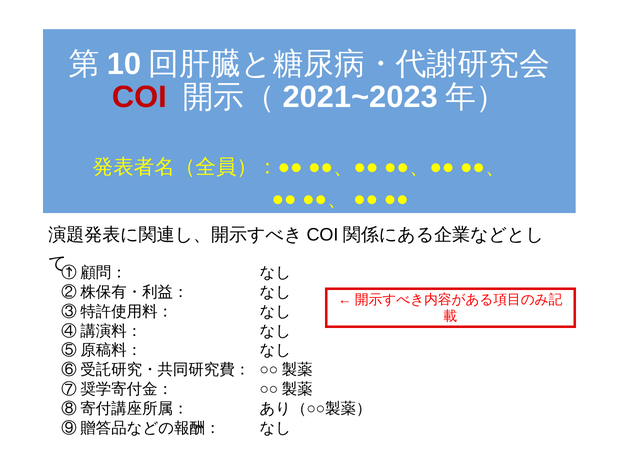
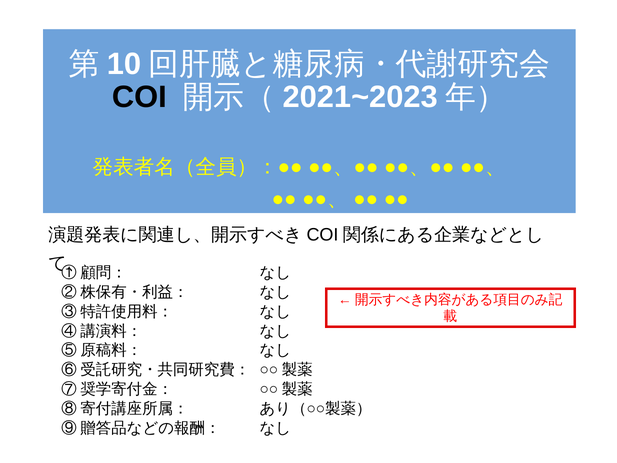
COI colour: red -> black (139, 97)
